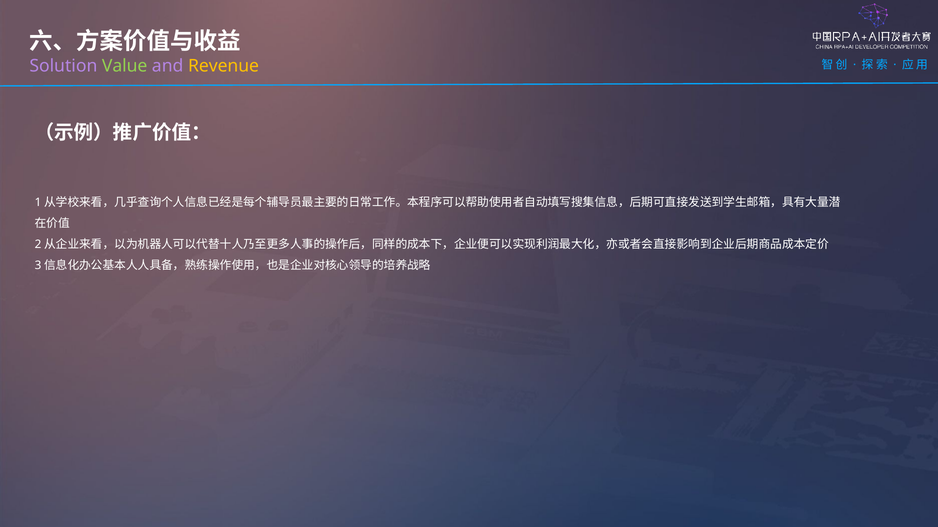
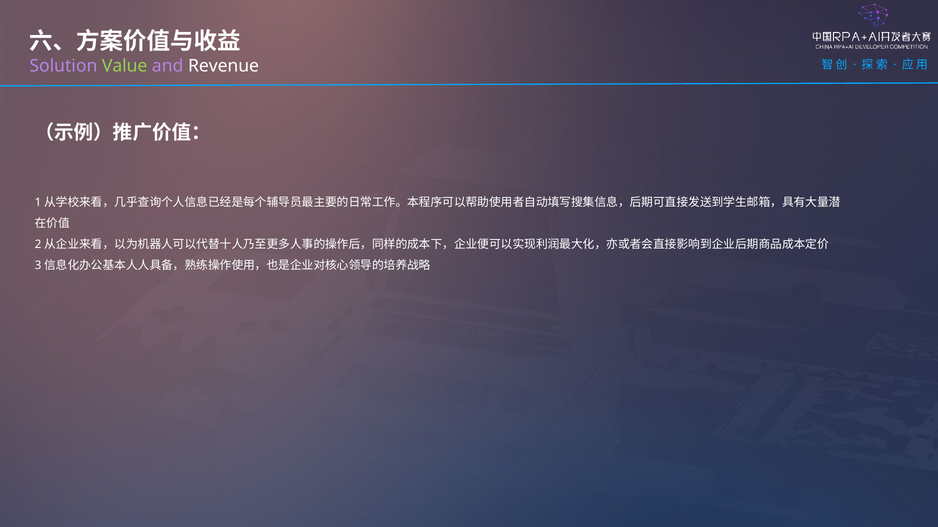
Revenue colour: yellow -> white (224, 66)
